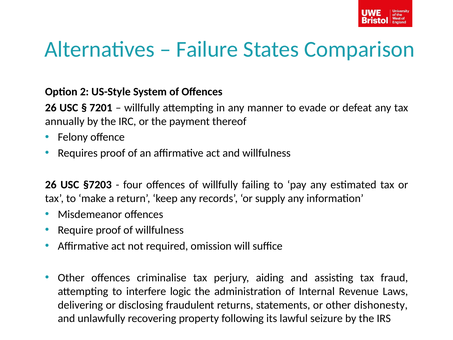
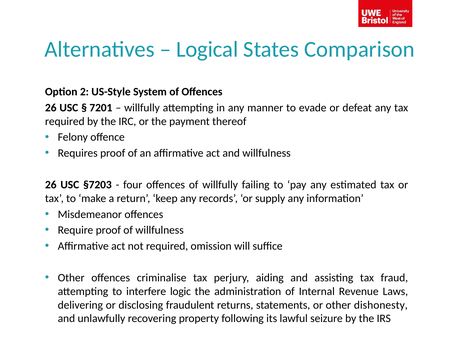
Failure: Failure -> Logical (207, 49)
annually: annually -> required (65, 121)
